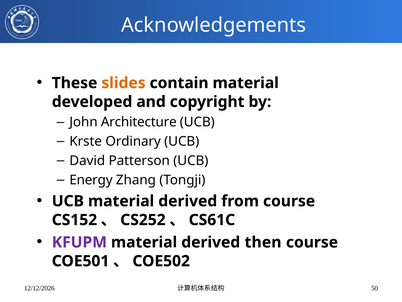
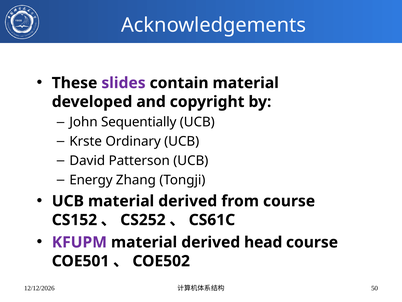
slides colour: orange -> purple (124, 83)
Architecture: Architecture -> Sequentially (139, 122)
then: then -> head (263, 242)
